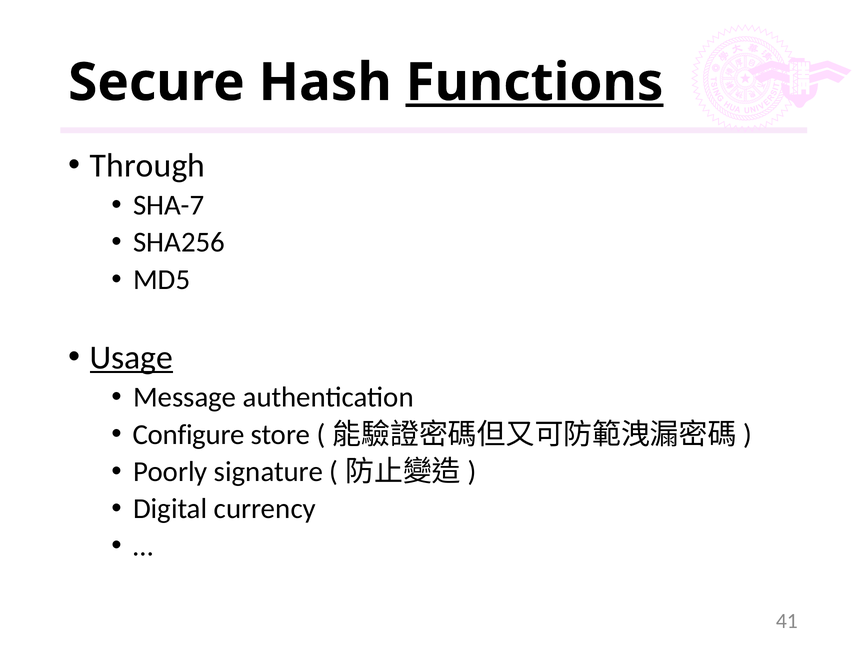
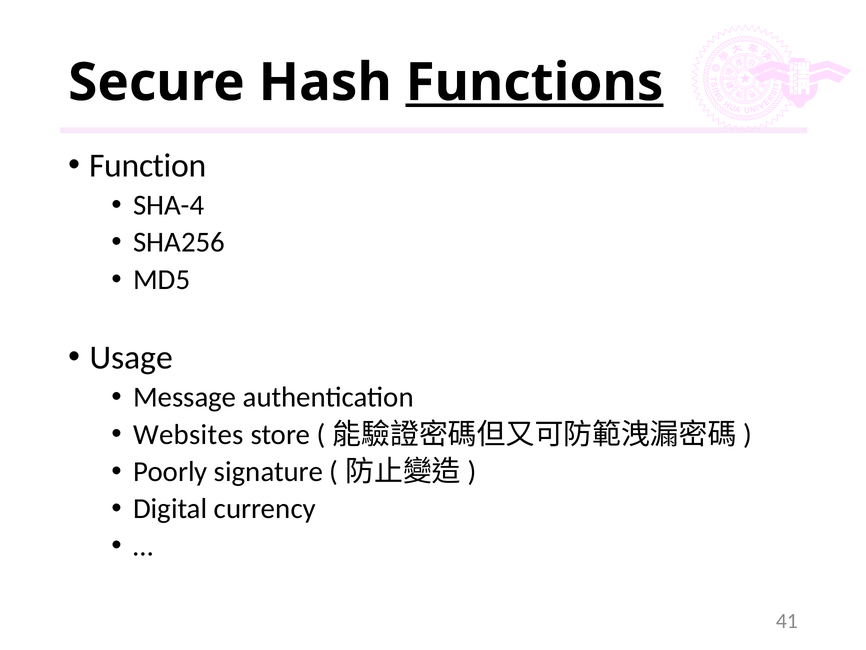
Through: Through -> Function (148, 165)
SHA-7: SHA-7 -> SHA-4 (169, 205)
Usage underline: present -> none (131, 357)
Configure: Configure -> Websites (188, 434)
